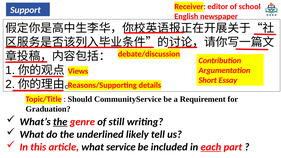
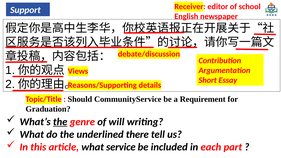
still: still -> will (116, 122)
likely: likely -> there (137, 134)
each underline: present -> none (211, 147)
